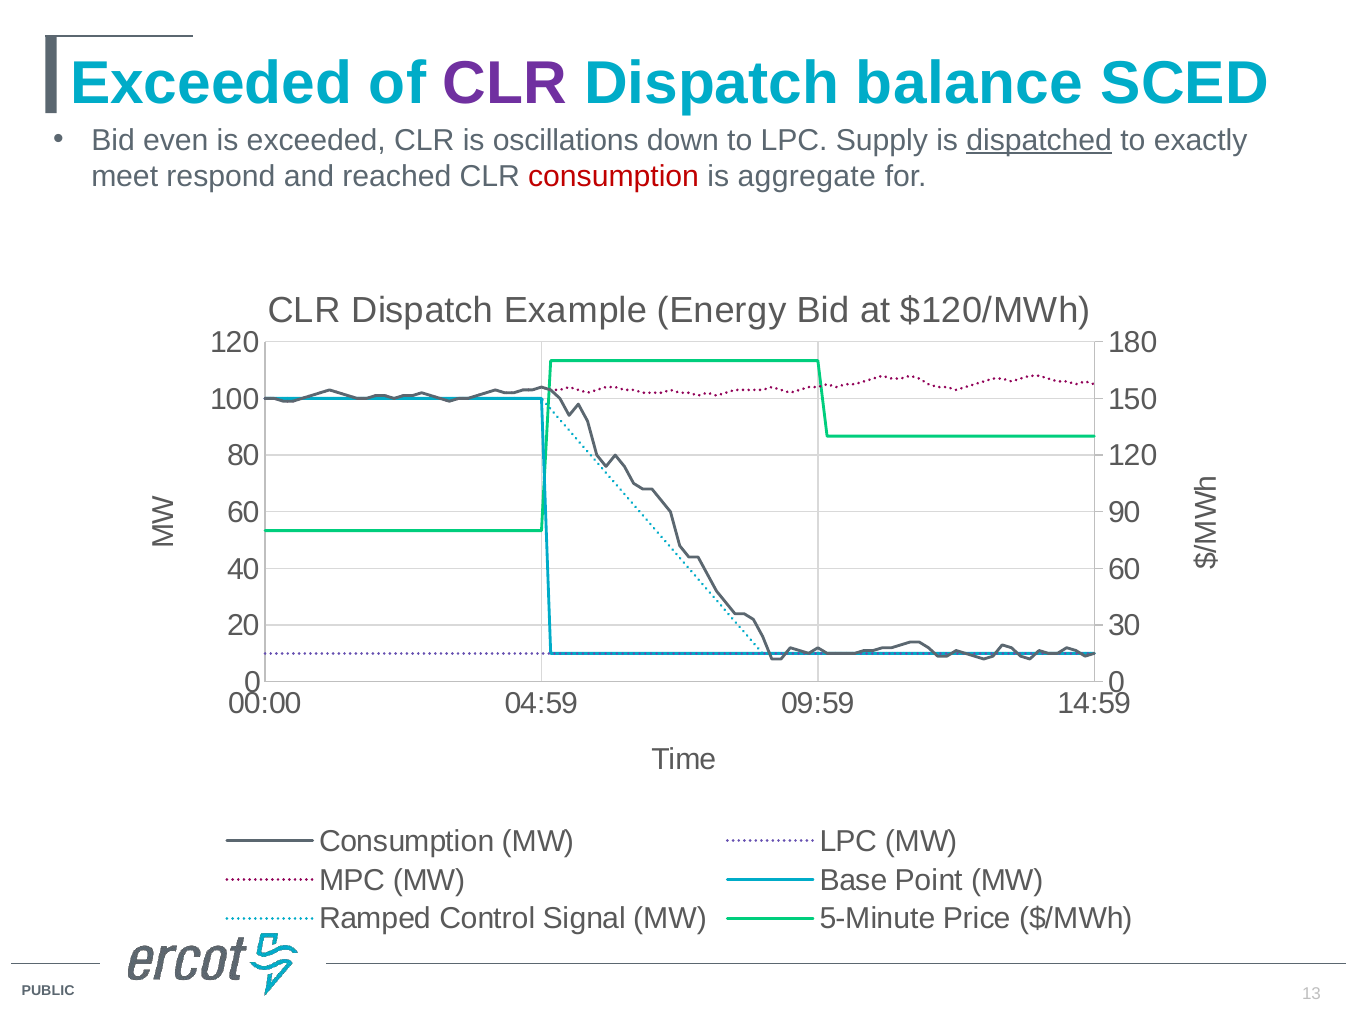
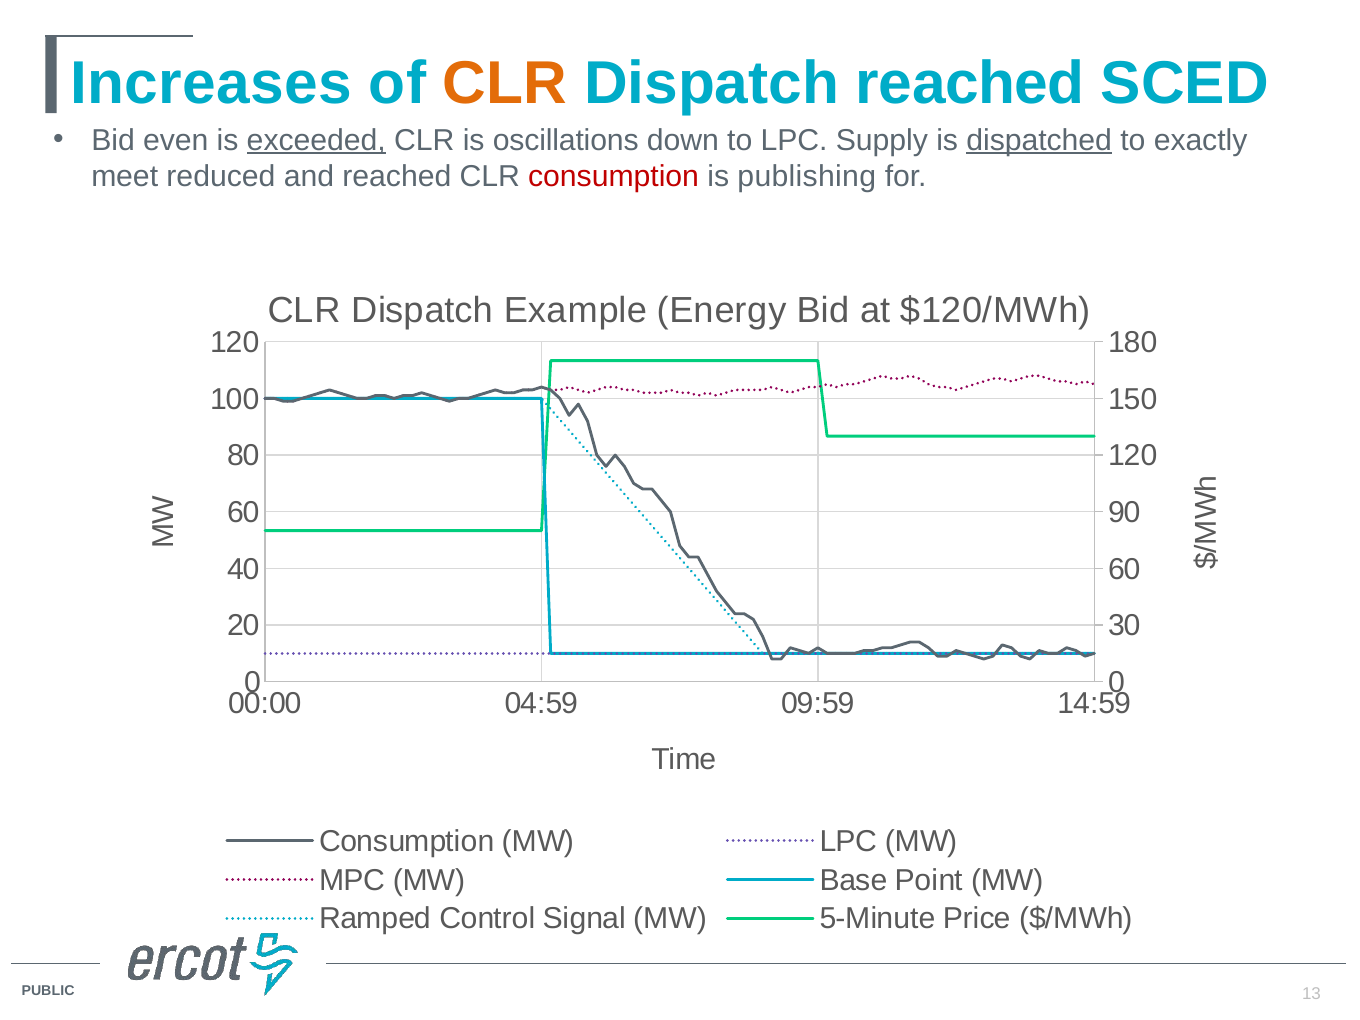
Exceeded: Exceeded -> Increases (211, 83)
CLR colour: purple -> orange (505, 83)
Dispatch balance: balance -> reached (970, 83)
exceeded underline: none -> present (316, 140)
respond: respond -> reduced (221, 177)
aggregate: aggregate -> publishing (807, 177)
